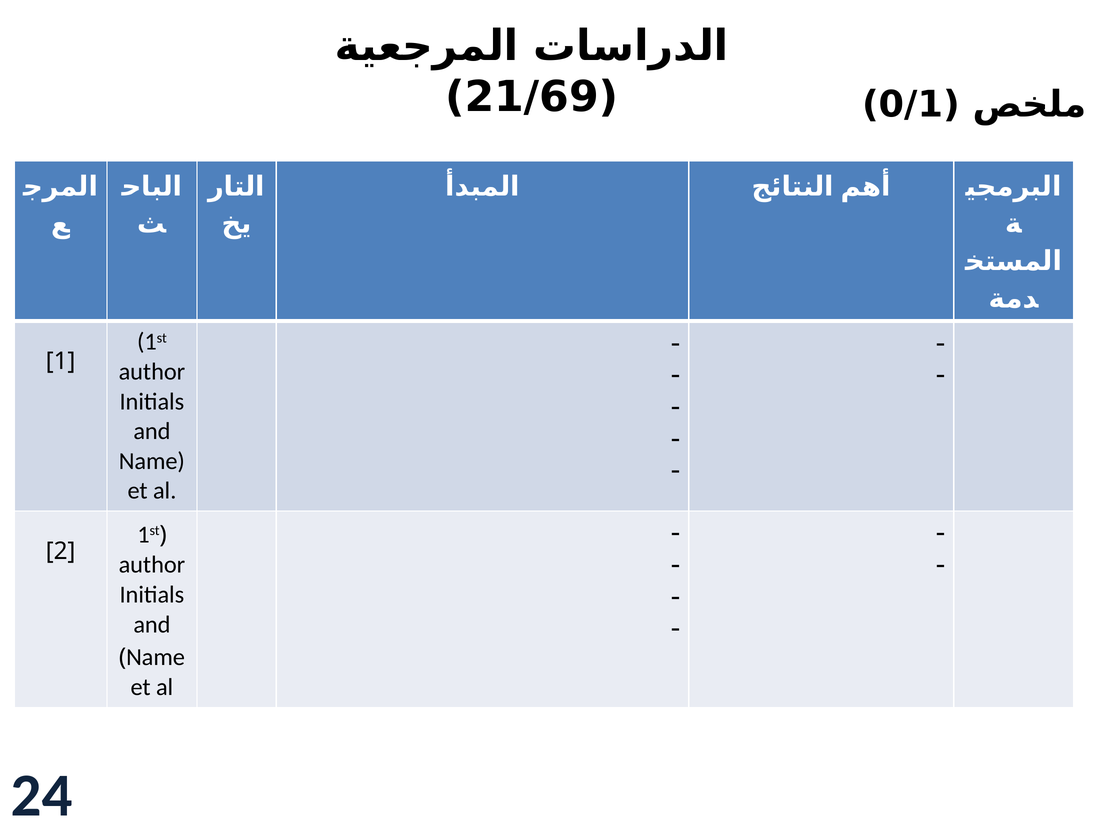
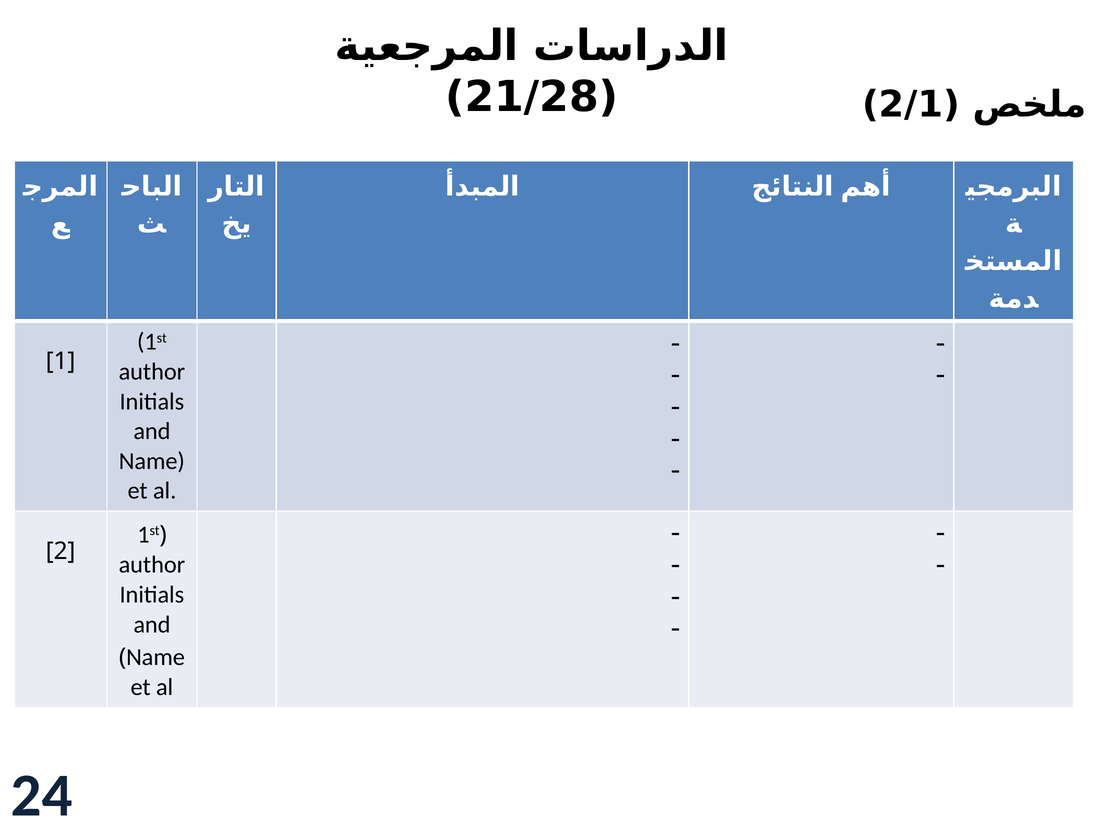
21/69: 21/69 -> 21/28 (532, 97)
0/1: 0/1 -> 2/1 (911, 105)
